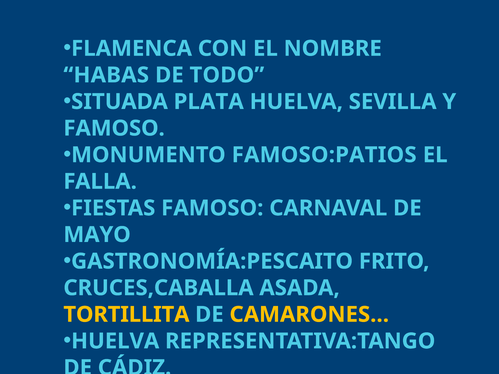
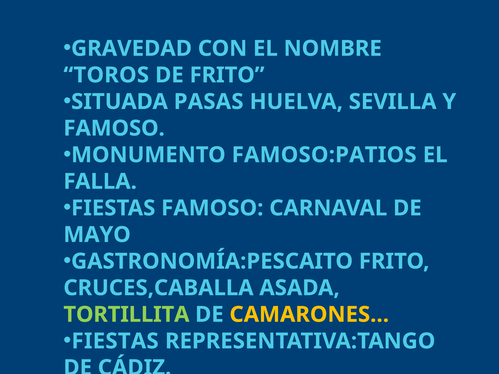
FLAMENCA: FLAMENCA -> GRAVEDAD (132, 48)
HABAS: HABAS -> TOROS (106, 75)
DE TODO: TODO -> FRITO (227, 75)
PLATA: PLATA -> PASAS (209, 102)
TORTILLITA colour: yellow -> light green (126, 315)
HUELVA: HUELVA -> FIESTAS (115, 341)
